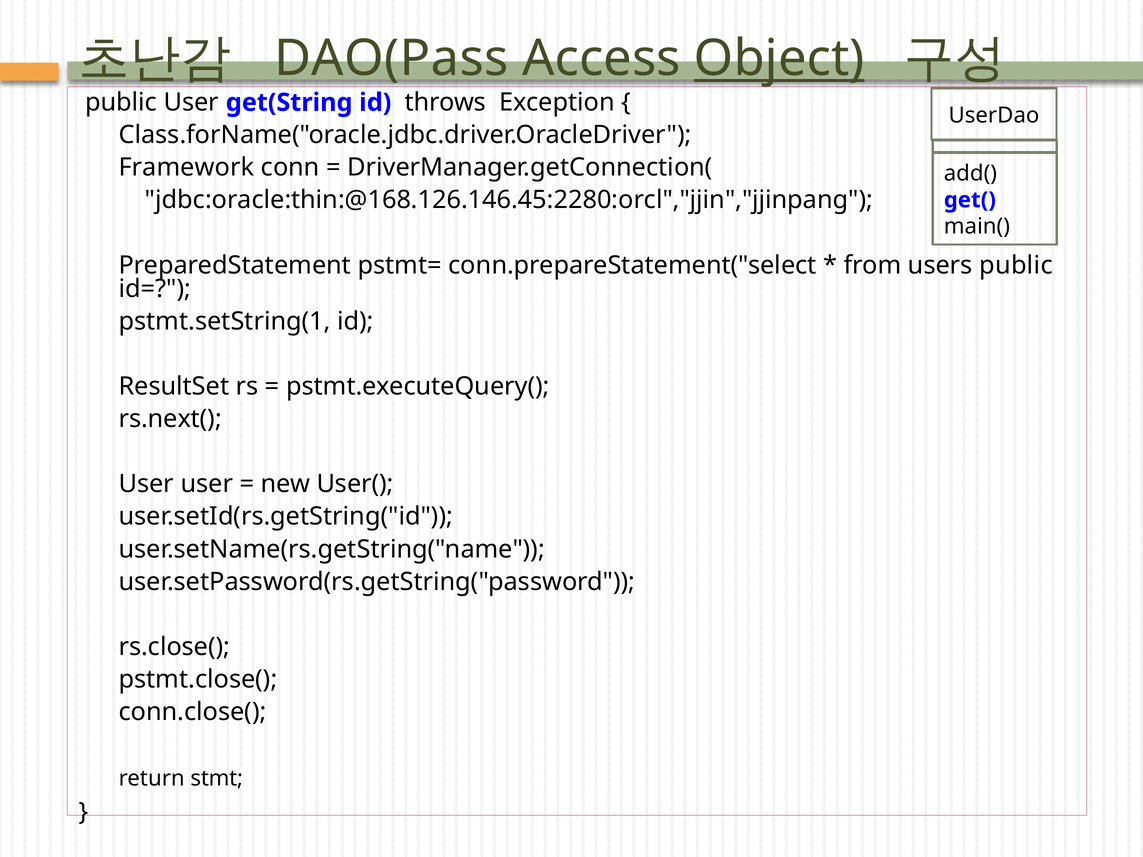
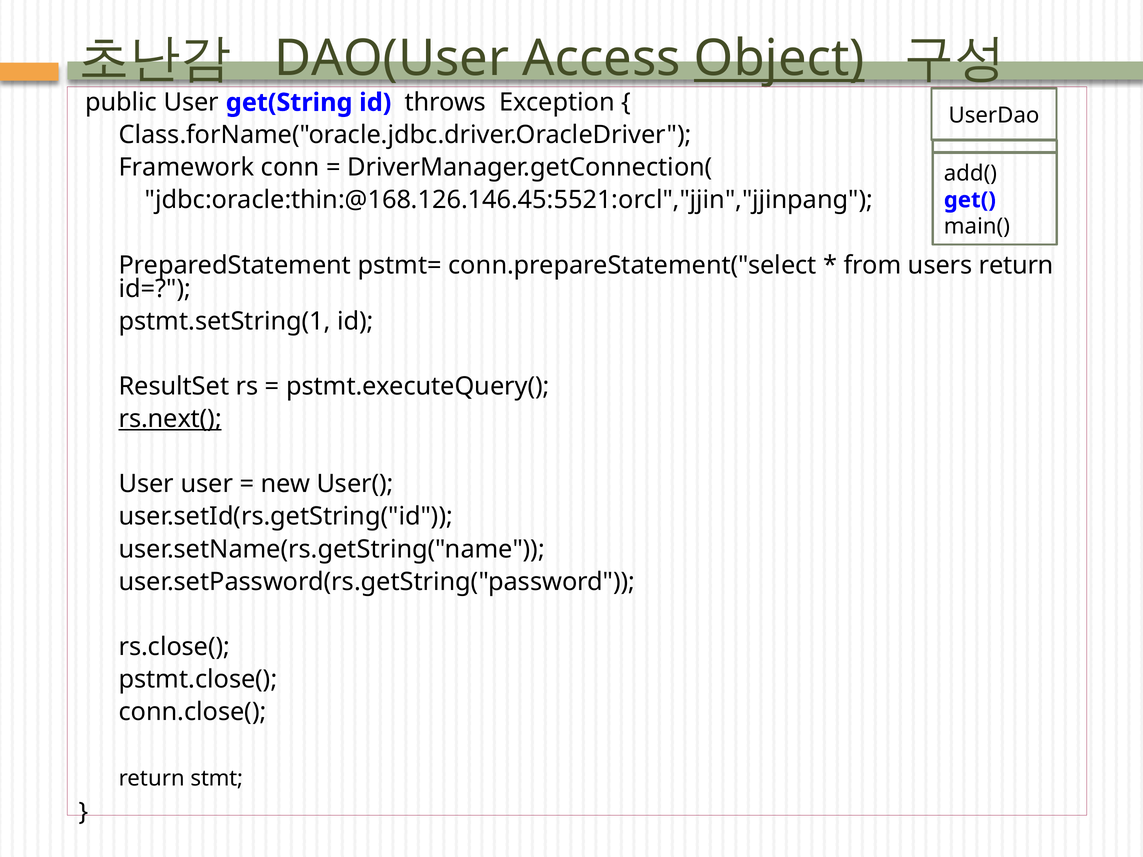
DAO(Pass: DAO(Pass -> DAO(User (392, 59)
jdbc:oracle:thin:@168.126.146.45:2280:orcl","jjin","jjinpang: jdbc:oracle:thin:@168.126.146.45:2280:orcl","jjin","jjinpang -> jdbc:oracle:thin:@168.126.146.45:5521:orcl","jjin","jjinpang (509, 200)
users public: public -> return (1016, 265)
rs.next( underline: none -> present (170, 419)
